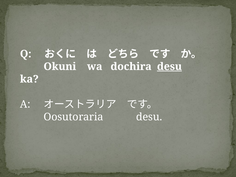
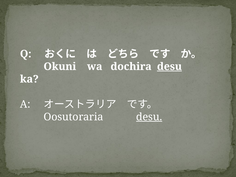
desu underline: none -> present (149, 117)
